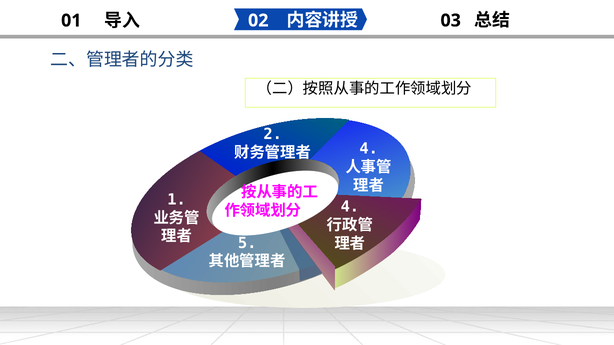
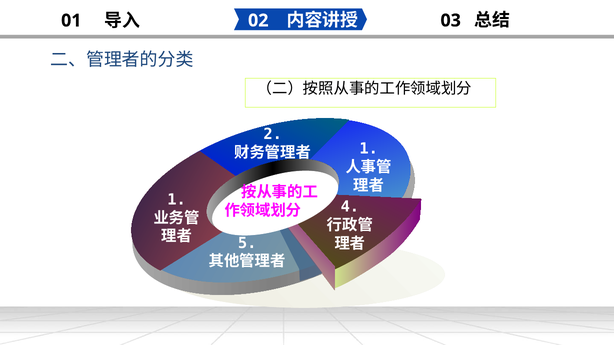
4: 4 -> 1 (369, 149)
